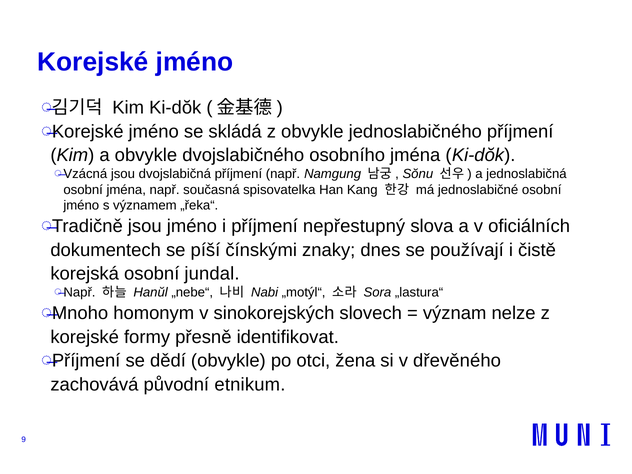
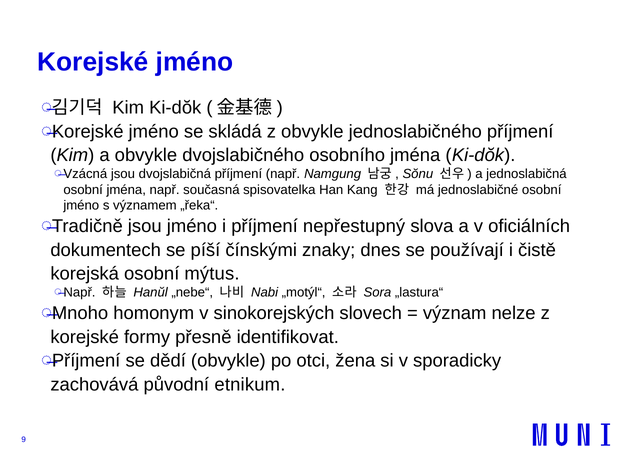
jundal: jundal -> mýtus (212, 274)
dřevěného: dřevěného -> sporadicky (457, 361)
